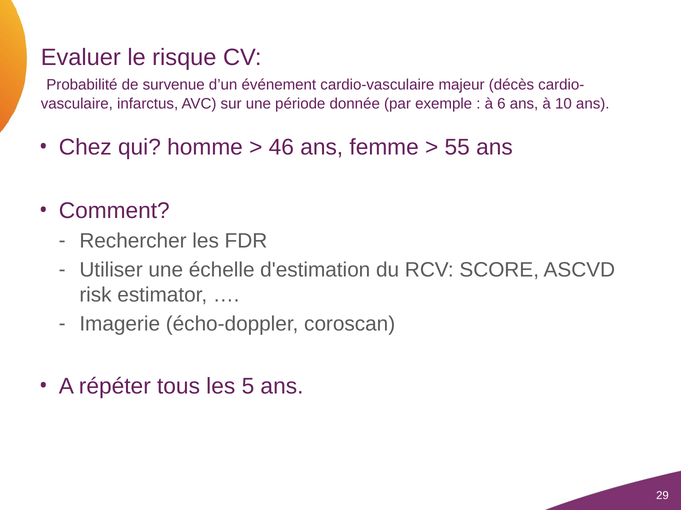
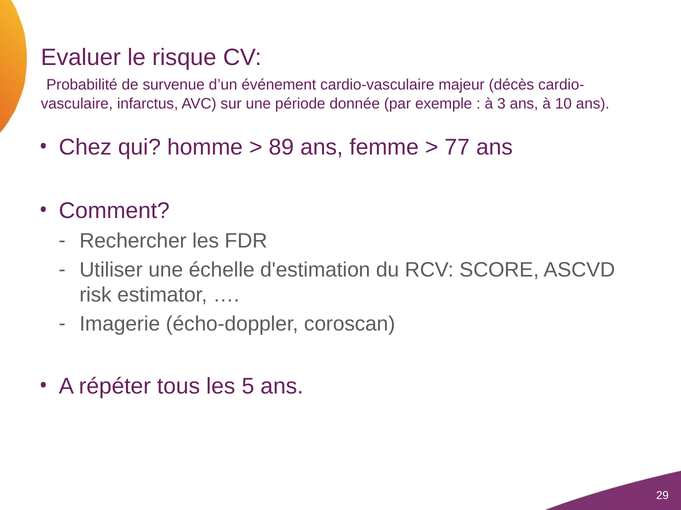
6: 6 -> 3 (501, 104)
46: 46 -> 89 (281, 147)
55: 55 -> 77 (457, 147)
